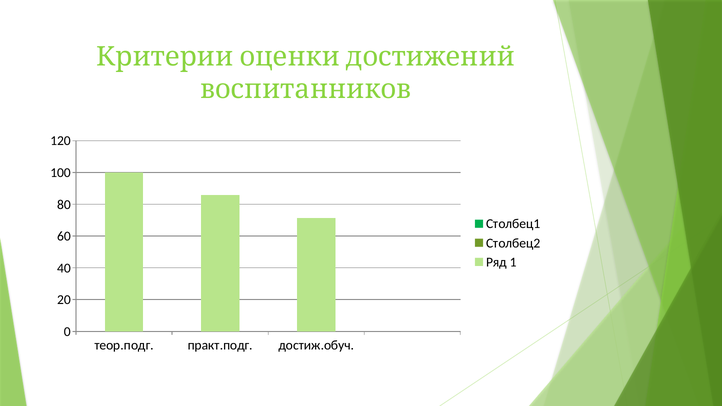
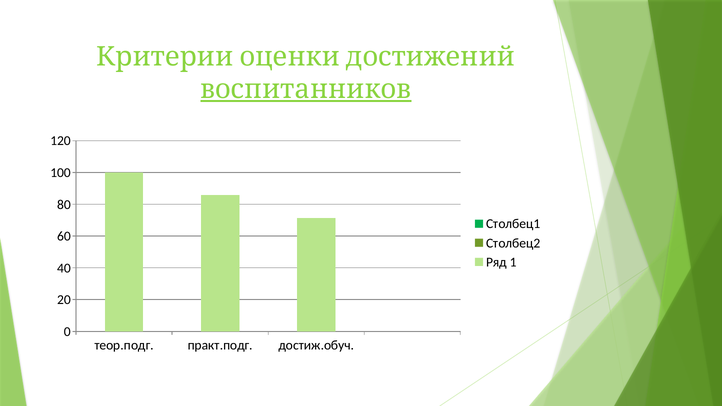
воспитанников underline: none -> present (306, 89)
